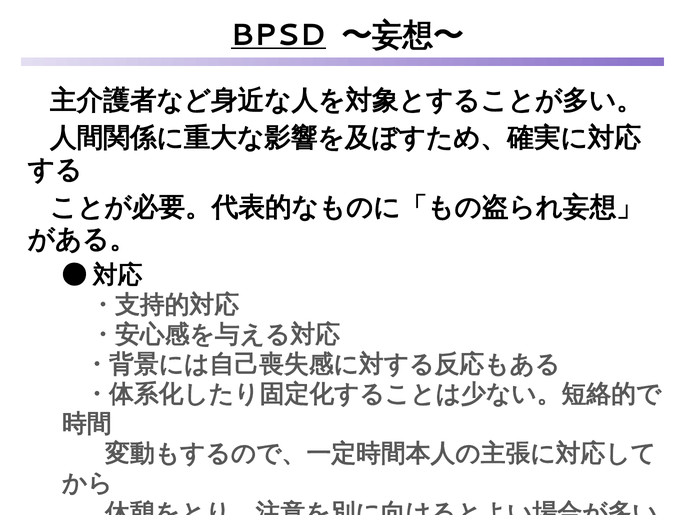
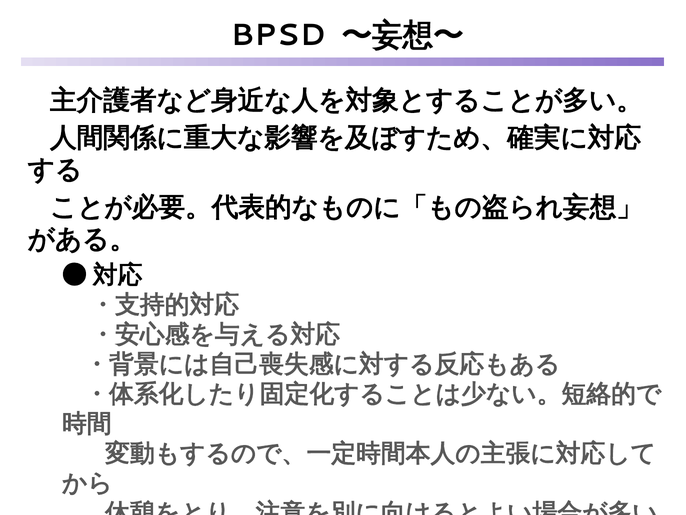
BPSD underline: present -> none (278, 35)
